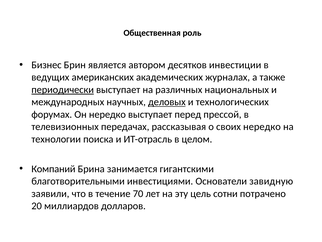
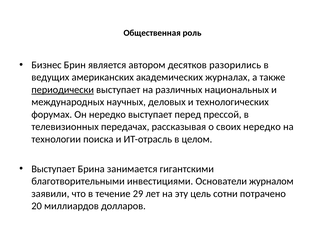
инвестиции: инвестиции -> разорились (235, 65)
деловых underline: present -> none (167, 102)
Компаний: Компаний -> Выступает (53, 169)
завидную: завидную -> журналом (271, 181)
70: 70 -> 29 (138, 193)
